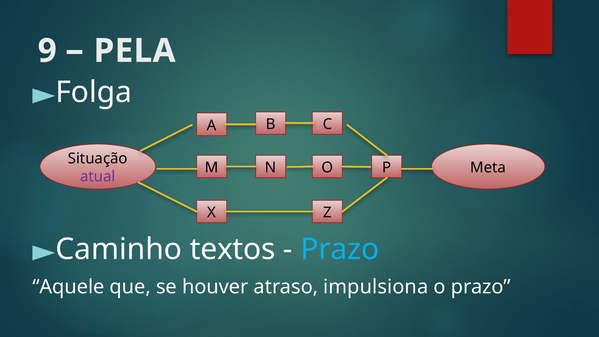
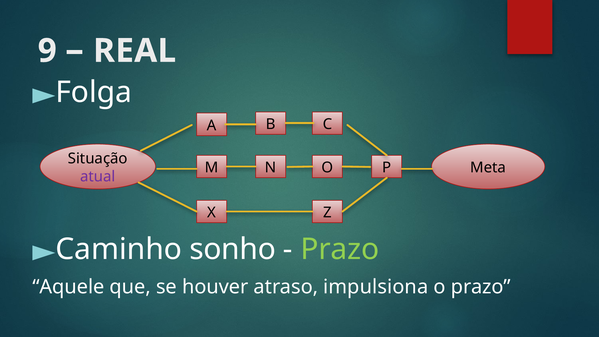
PELA: PELA -> REAL (135, 51)
textos: textos -> sonho (233, 249)
Prazo colour: light blue -> light green (340, 249)
